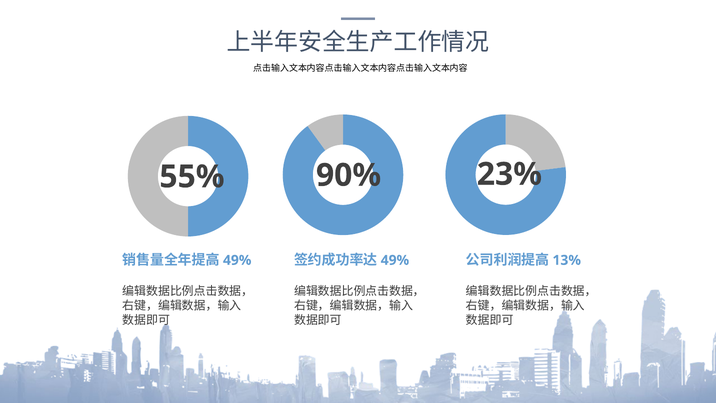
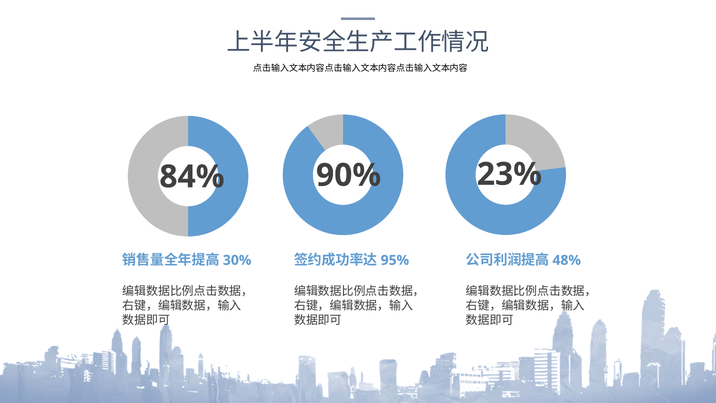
55%: 55% -> 84% (192, 177)
49%: 49% -> 30% (237, 260)
49%: 49% -> 95% (395, 260)
13%: 13% -> 48% (567, 260)
